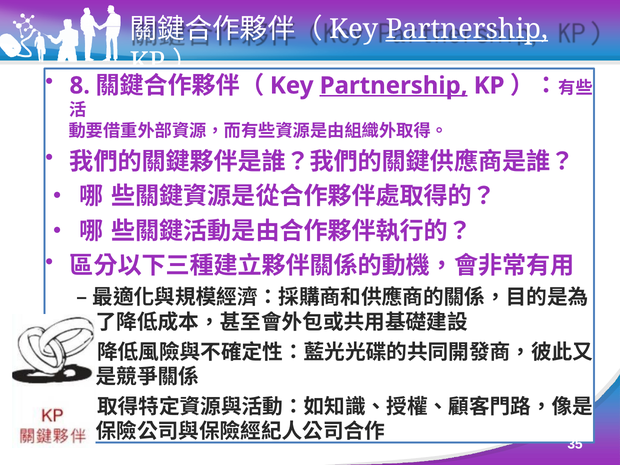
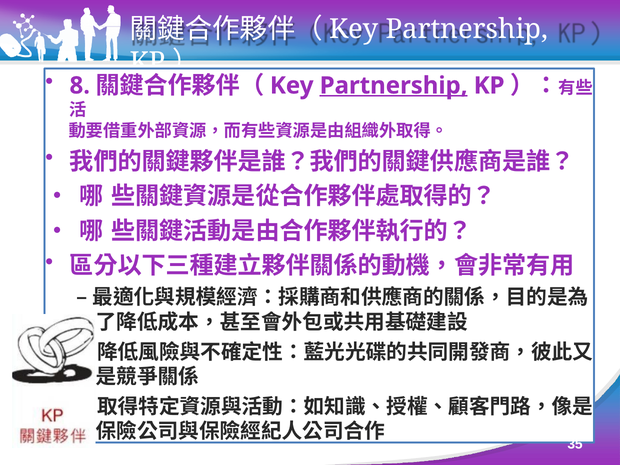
Partnership underline: present -> none (467, 29)
